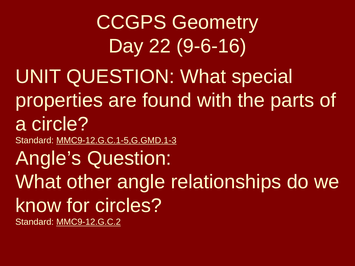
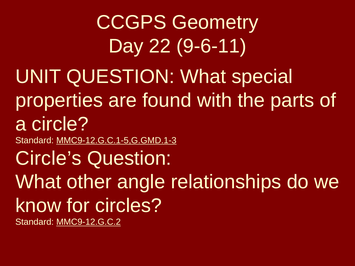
9-6-16: 9-6-16 -> 9-6-11 (211, 46)
Angle’s: Angle’s -> Circle’s (48, 158)
